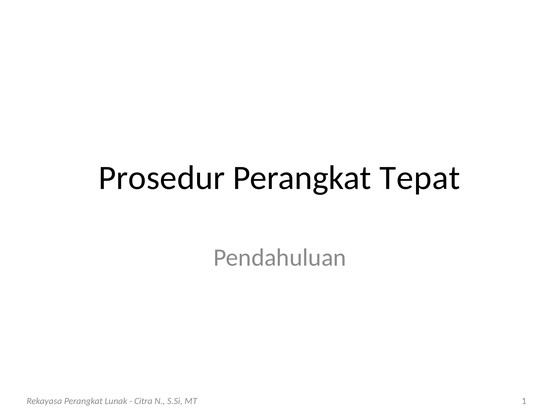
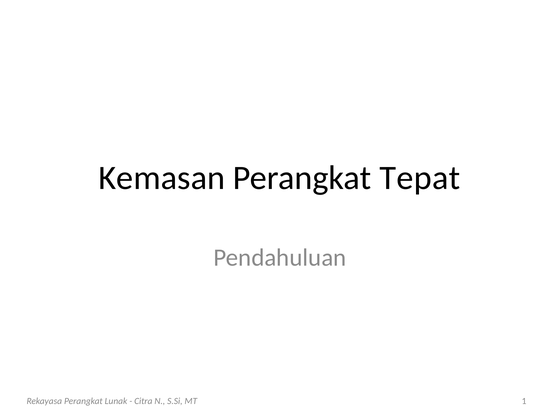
Prosedur: Prosedur -> Kemasan (162, 178)
